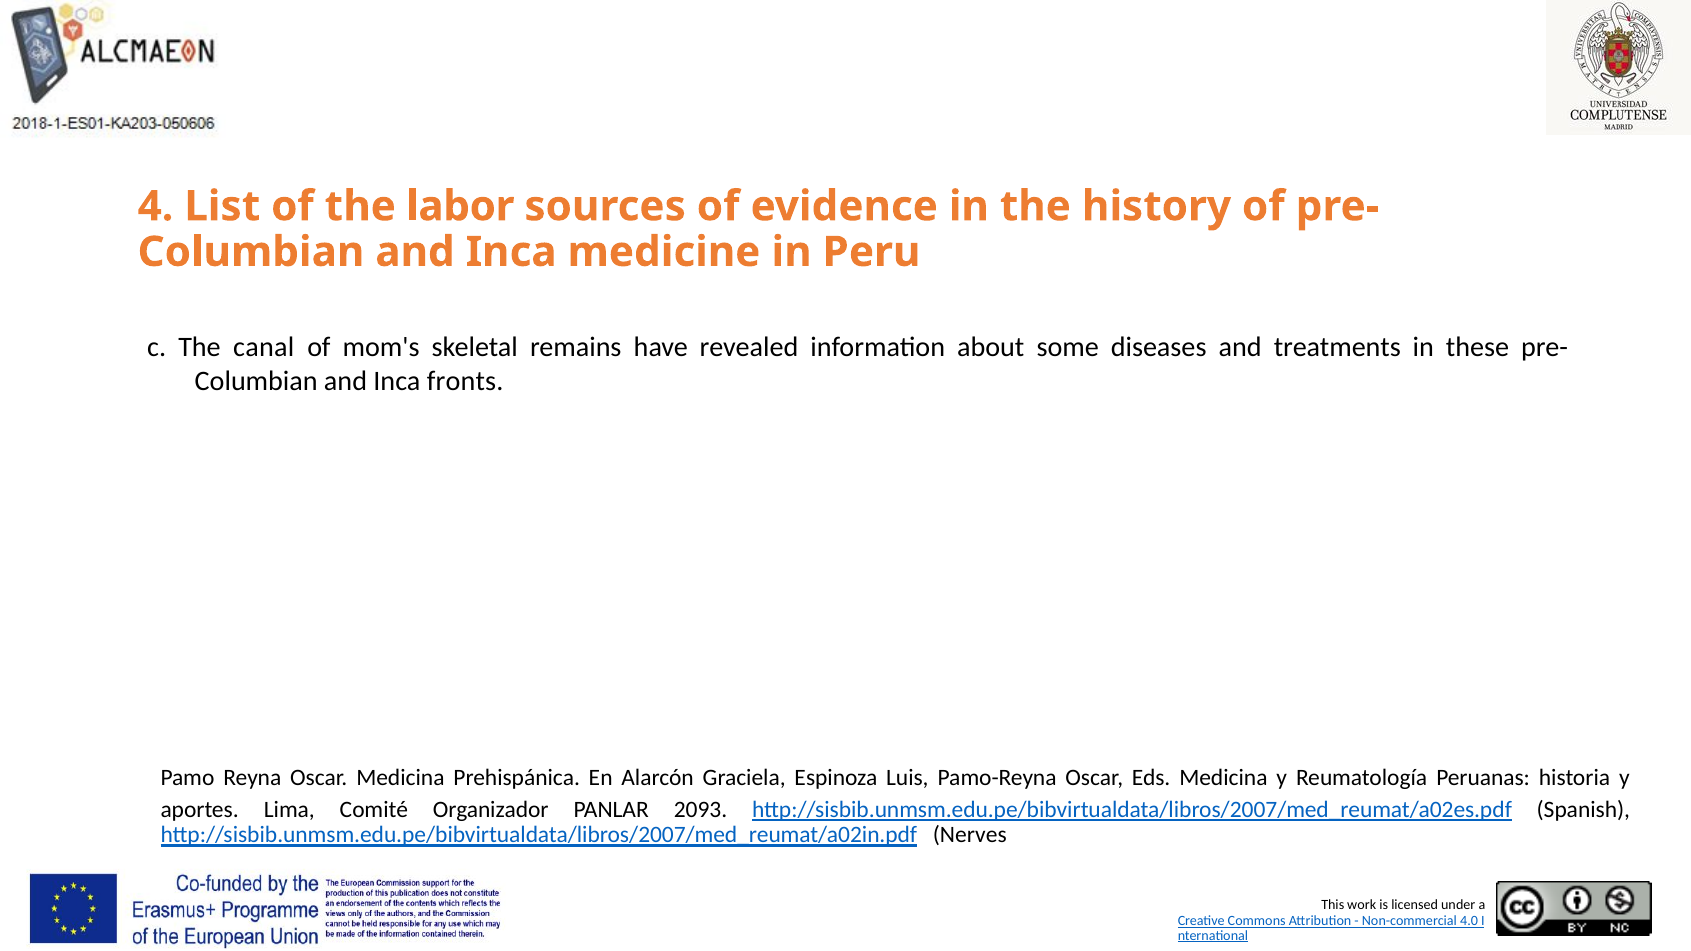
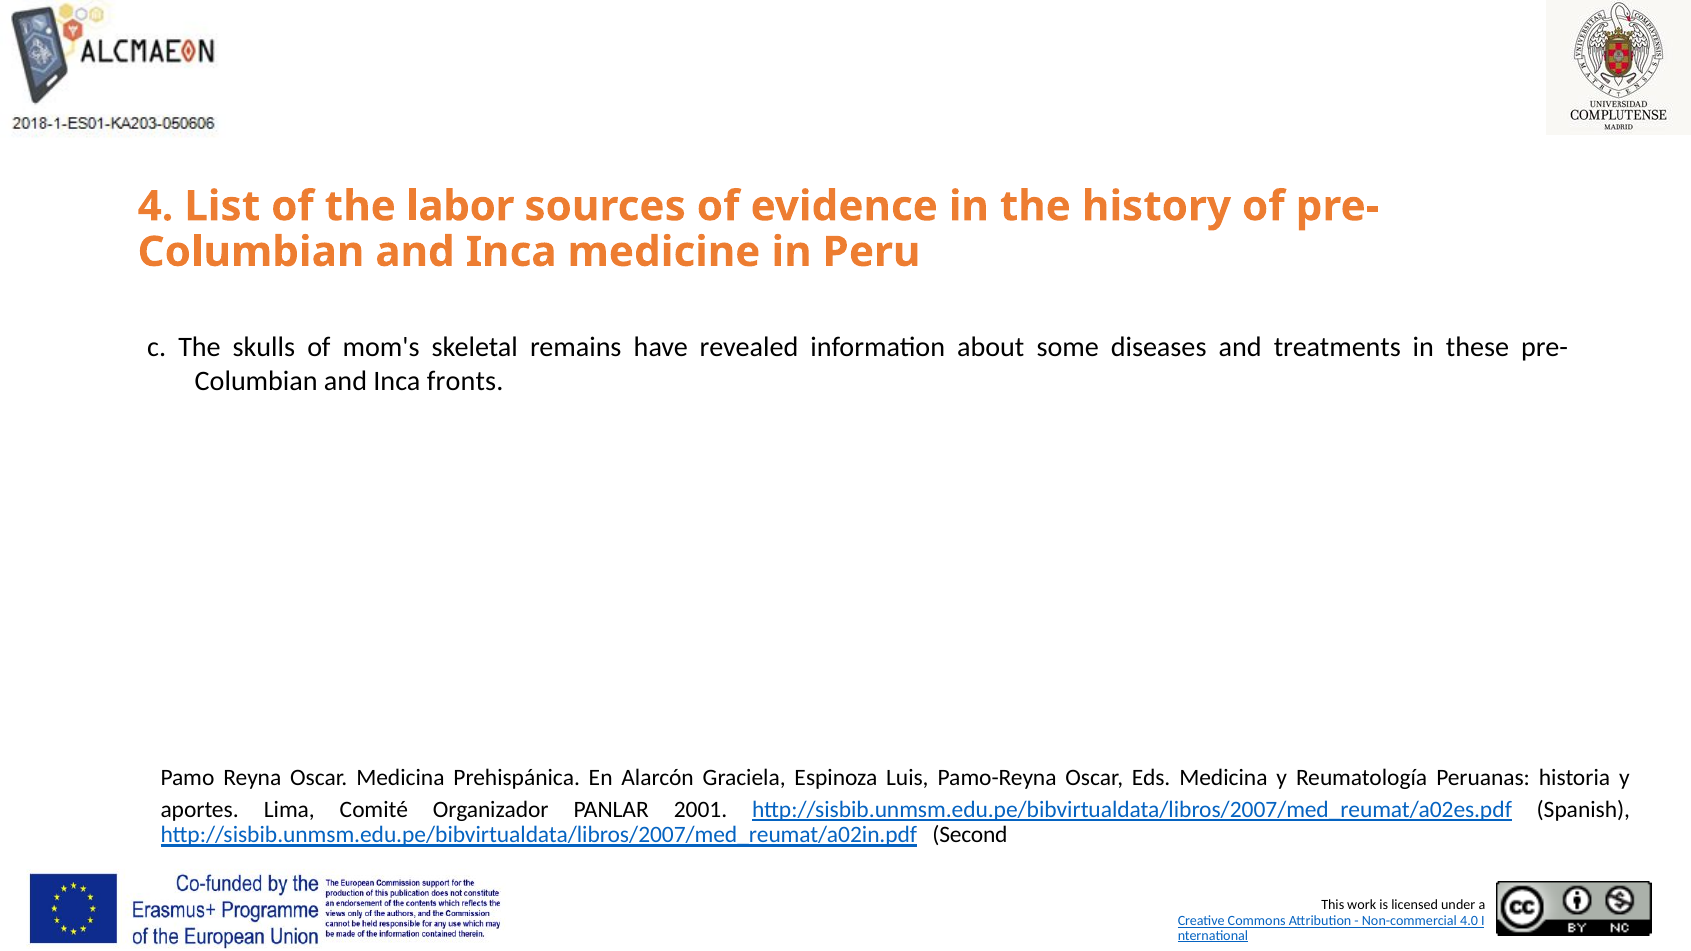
canal: canal -> skulls (264, 347)
2093: 2093 -> 2001 (700, 810)
Nerves: Nerves -> Second (970, 835)
